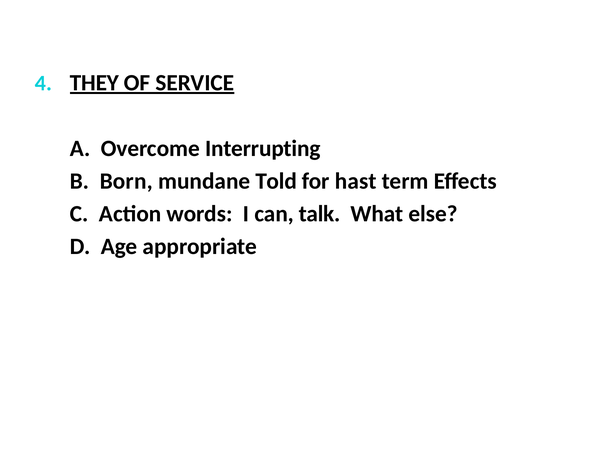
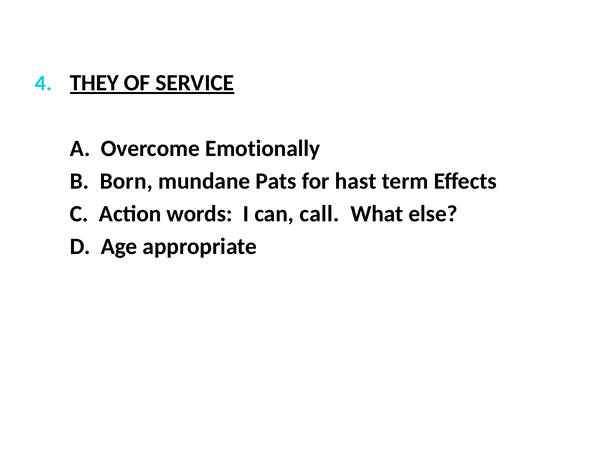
Interrupting: Interrupting -> Emotionally (263, 148)
Told: Told -> Pats (276, 181)
talk: talk -> call (319, 213)
